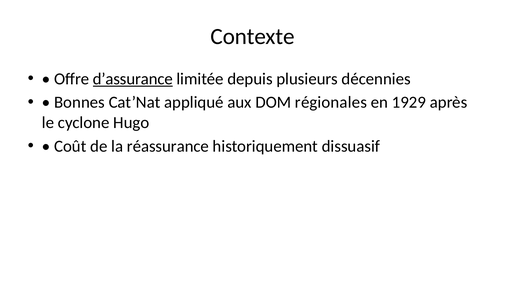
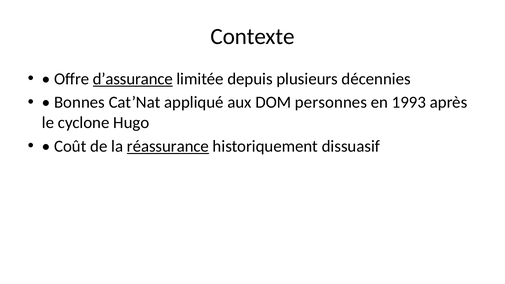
régionales: régionales -> personnes (331, 102)
1929: 1929 -> 1993 (409, 102)
réassurance underline: none -> present (168, 146)
